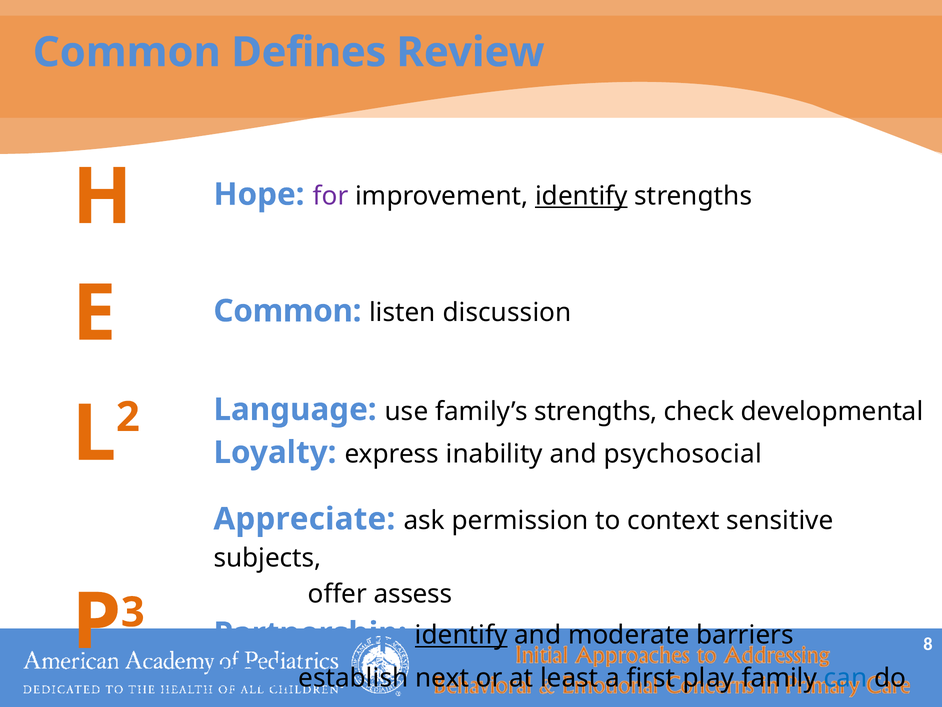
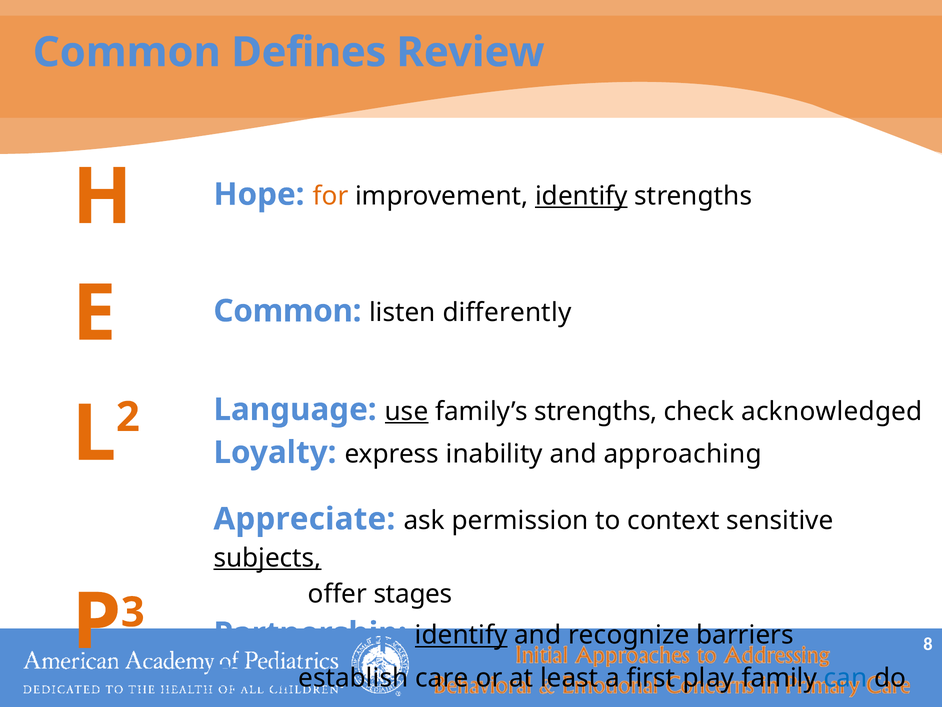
for colour: purple -> orange (331, 196)
discussion: discussion -> differently (507, 313)
use underline: none -> present (407, 411)
developmental: developmental -> acknowledged (832, 411)
psychosocial: psychosocial -> approaching (683, 454)
subjects underline: none -> present (267, 558)
assess: assess -> stages (413, 594)
moderate: moderate -> recognize (629, 635)
Mild: Mild -> First (252, 676)
next: next -> care (442, 678)
